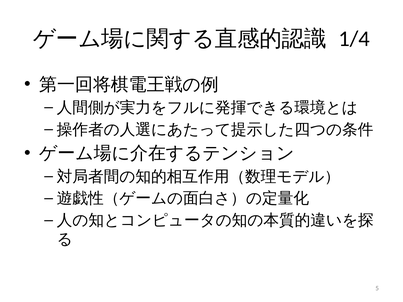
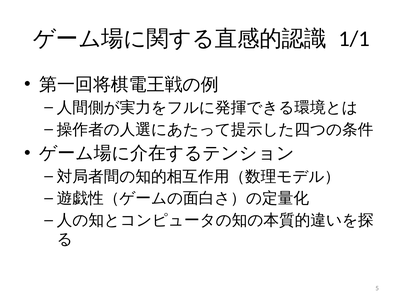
1/4: 1/4 -> 1/1 (354, 39)
